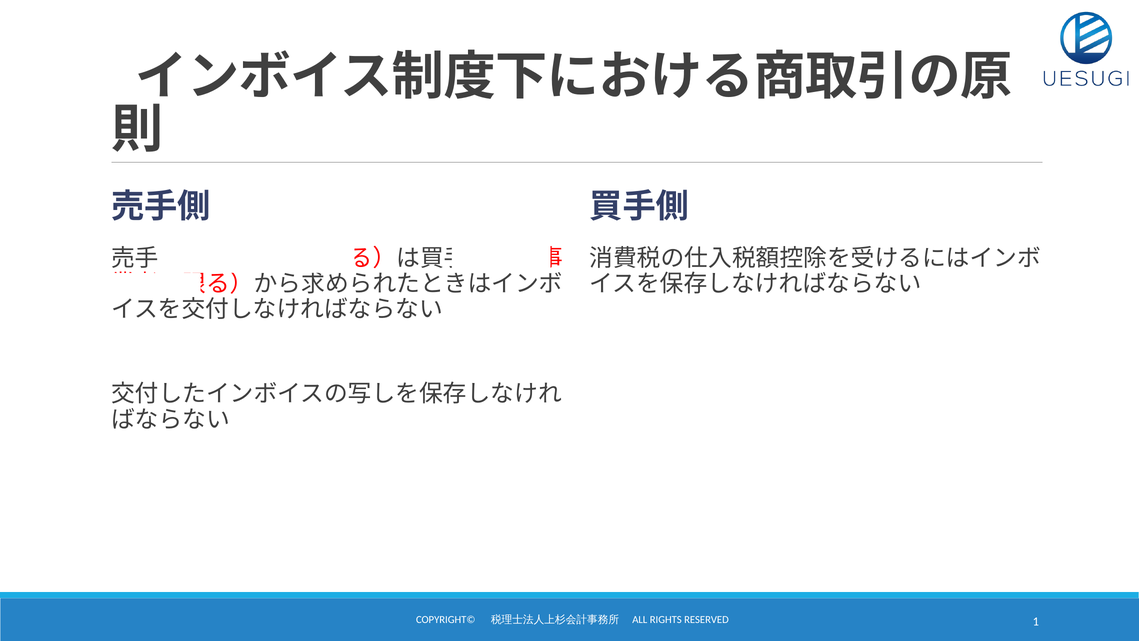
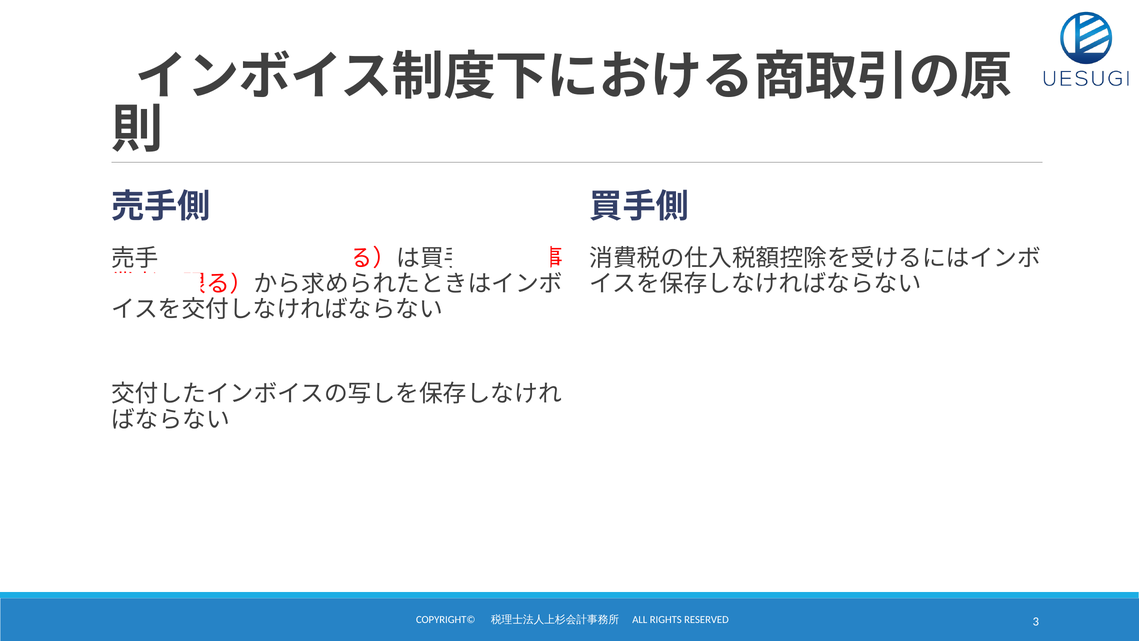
1: 1 -> 3 (1036, 621)
